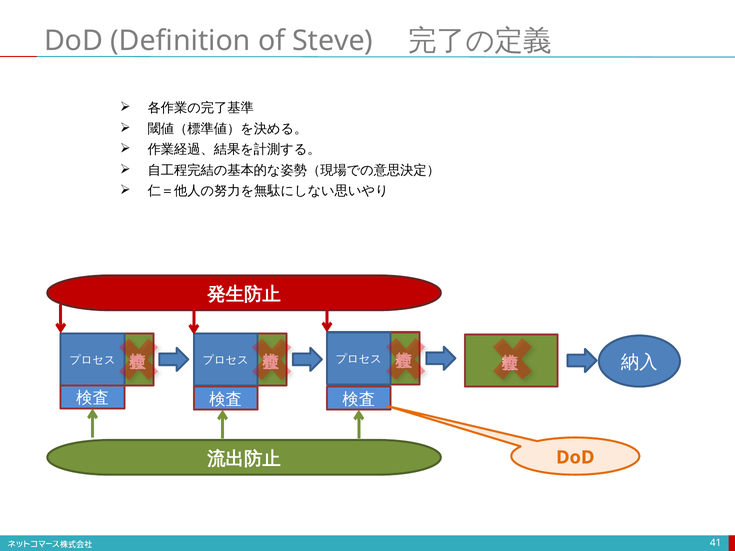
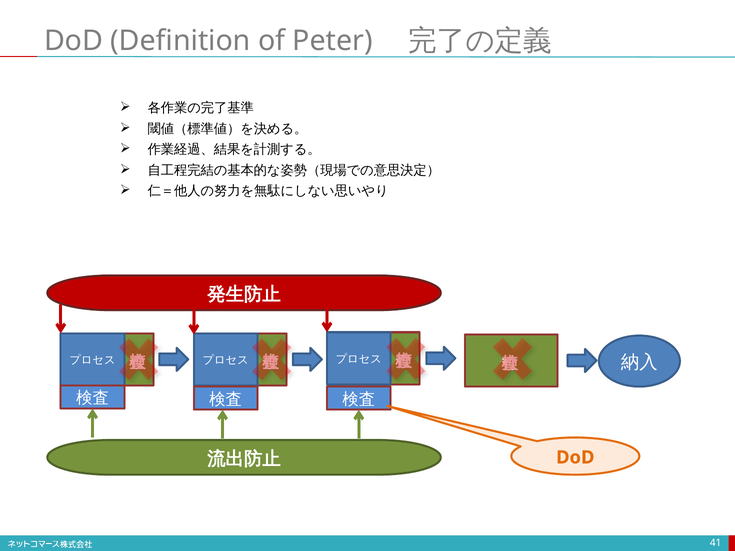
Steve: Steve -> Peter (333, 41)
